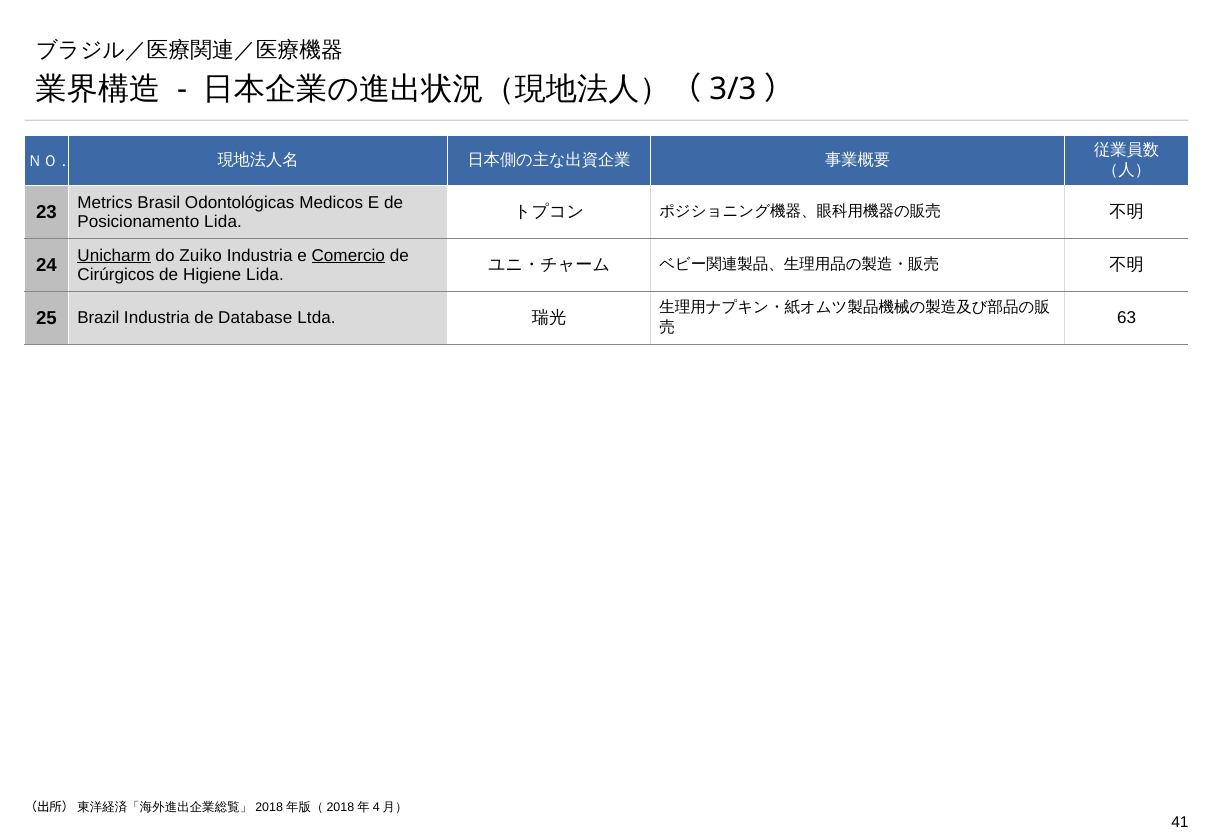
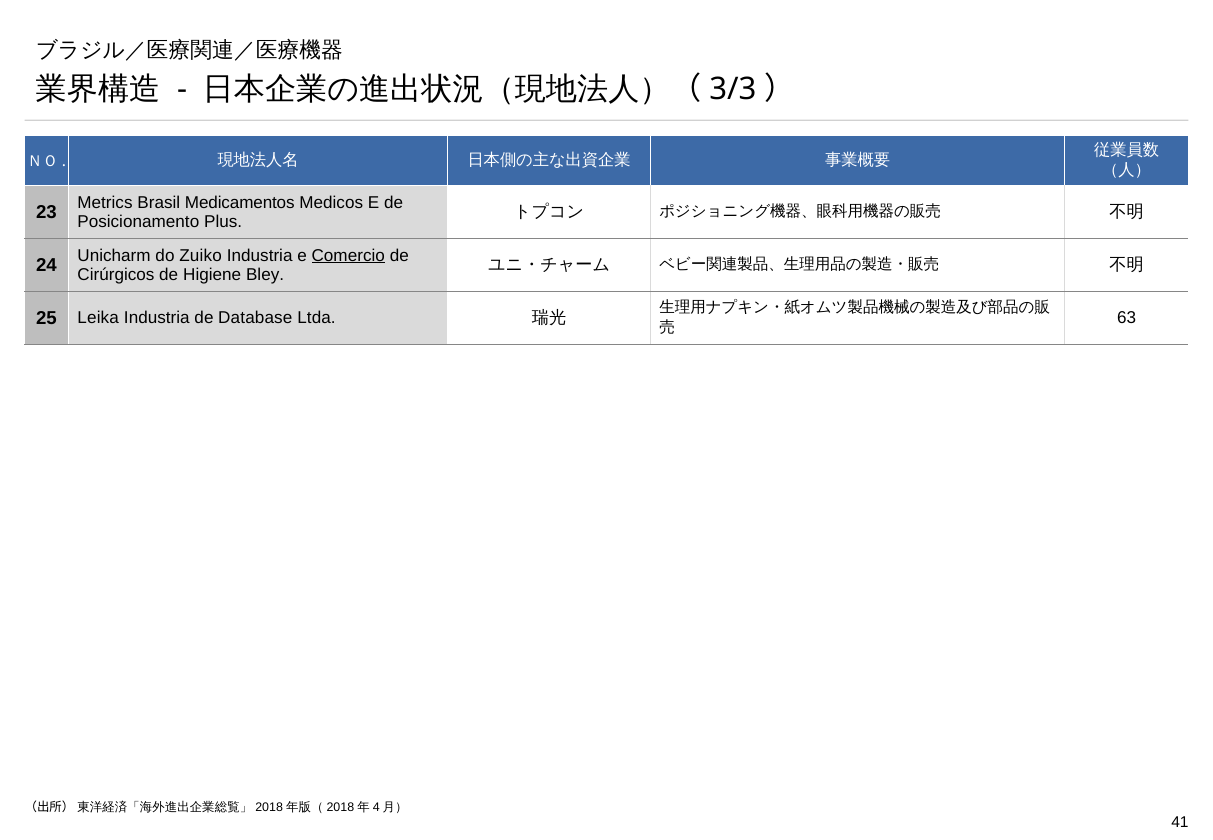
Odontológicas: Odontológicas -> Medicamentos (240, 202)
Posicionamento Lida: Lida -> Plus (223, 221)
Unicharm underline: present -> none (114, 255)
Higiene Lida: Lida -> Bley (265, 274)
Brazil: Brazil -> Leika (98, 318)
